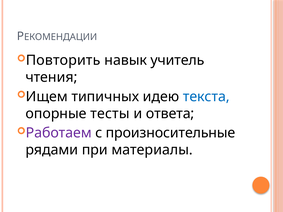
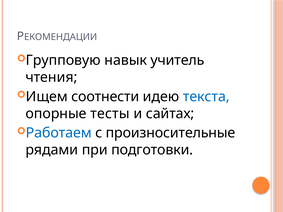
Повторить: Повторить -> Групповую (63, 60)
типичных: типичных -> соотнести (105, 97)
ответа: ответа -> сайтах (170, 114)
Работаем colour: purple -> blue (59, 133)
материалы: материалы -> подготовки (152, 150)
